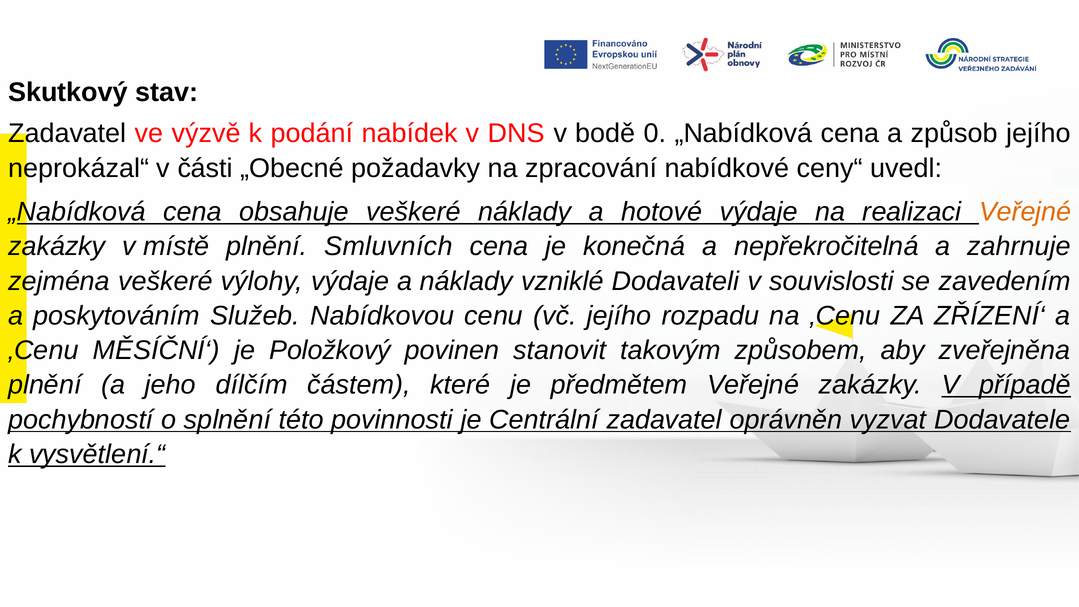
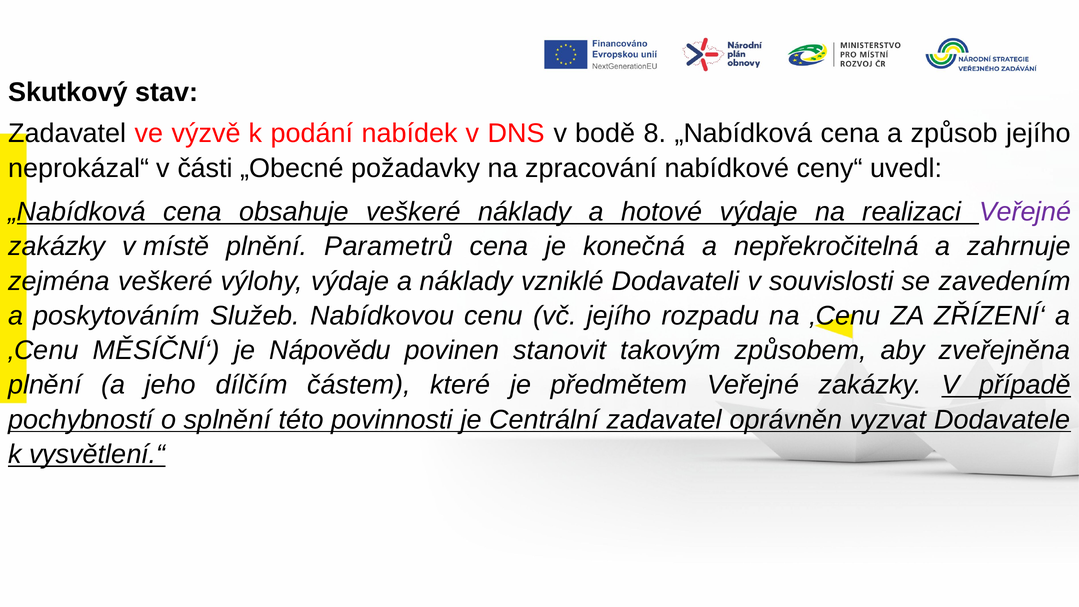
0: 0 -> 8 (655, 134)
Veřejné colour: orange -> purple (1025, 212)
Smluvních: Smluvních -> Parametrů (388, 246)
Položkový: Položkový -> Nápovědu (330, 350)
